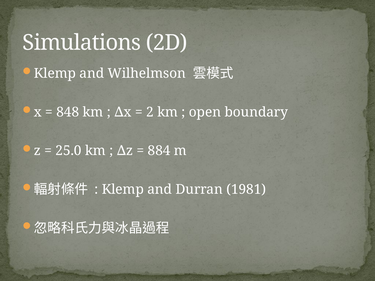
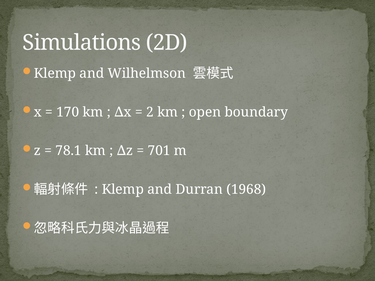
848: 848 -> 170 (68, 112)
25.0: 25.0 -> 78.1 (69, 151)
884: 884 -> 701 (159, 151)
1981: 1981 -> 1968 (246, 190)
